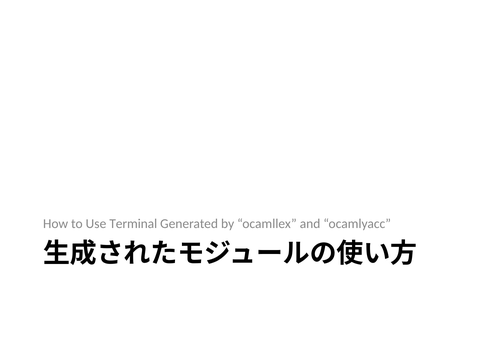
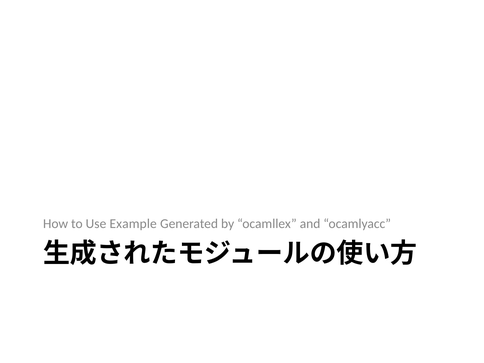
Terminal: Terminal -> Example (133, 224)
